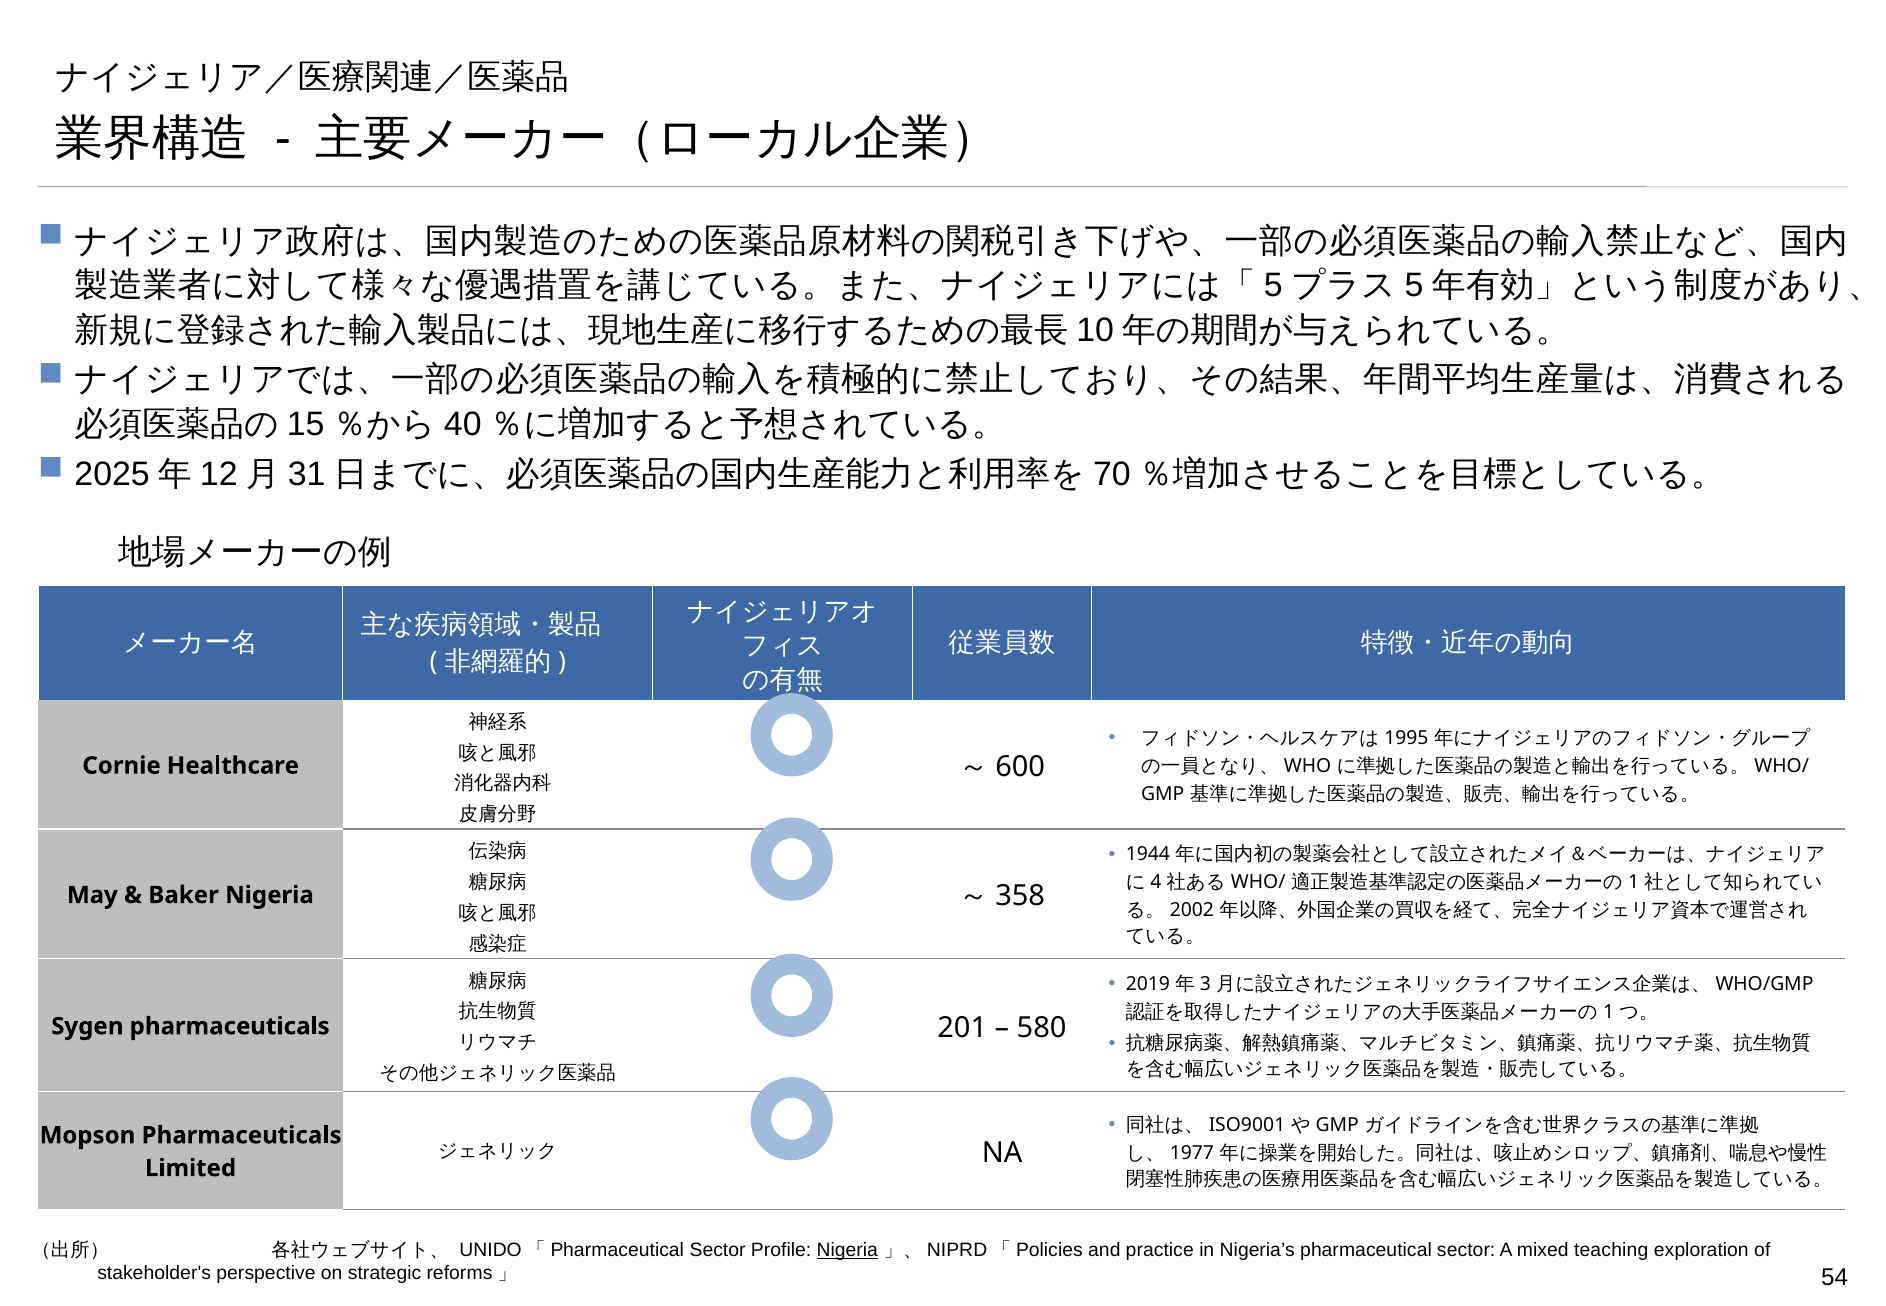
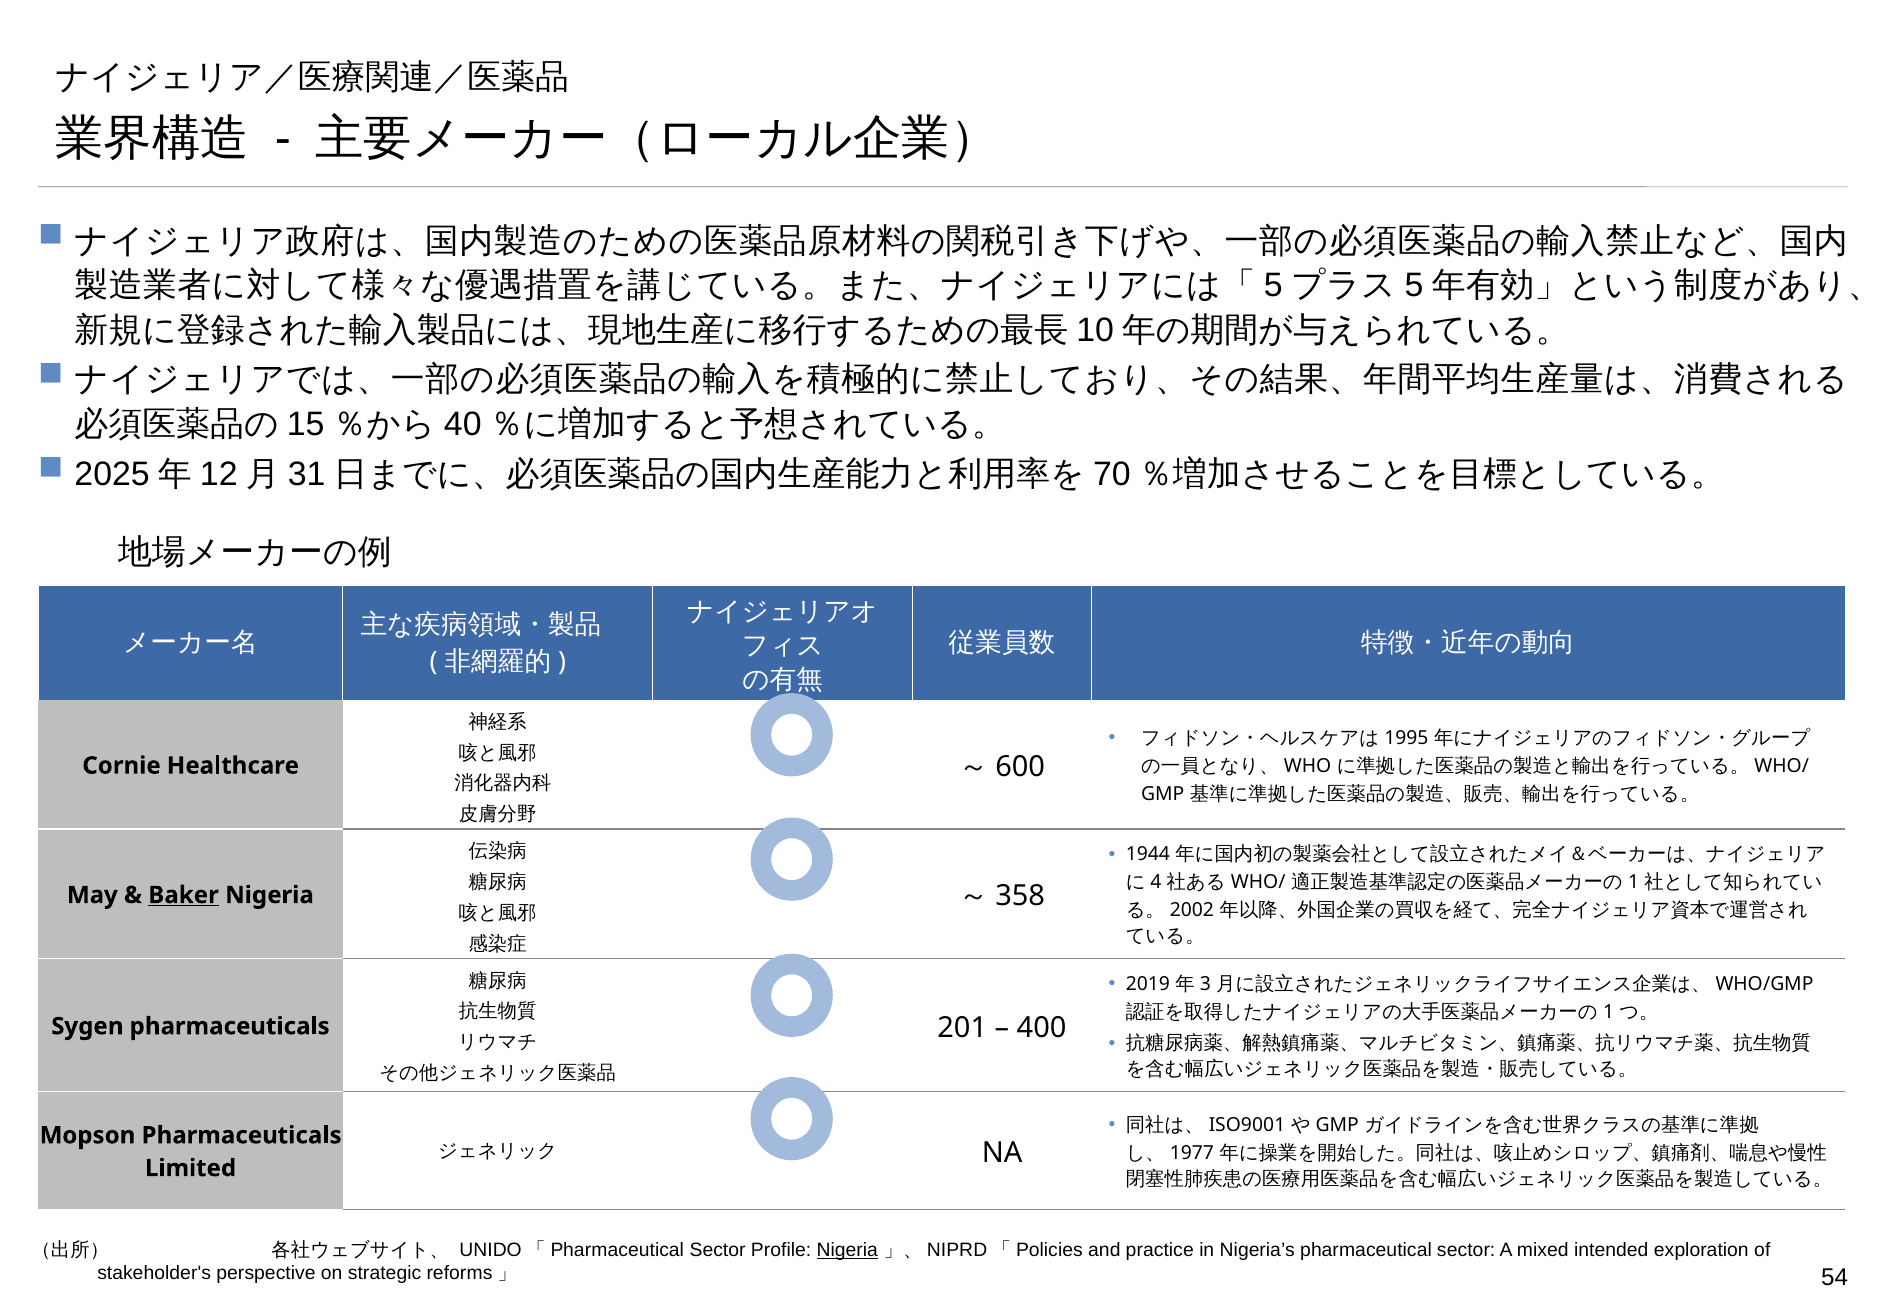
Baker underline: none -> present (184, 895)
580: 580 -> 400 (1042, 1027)
teaching: teaching -> intended (1611, 1249)
